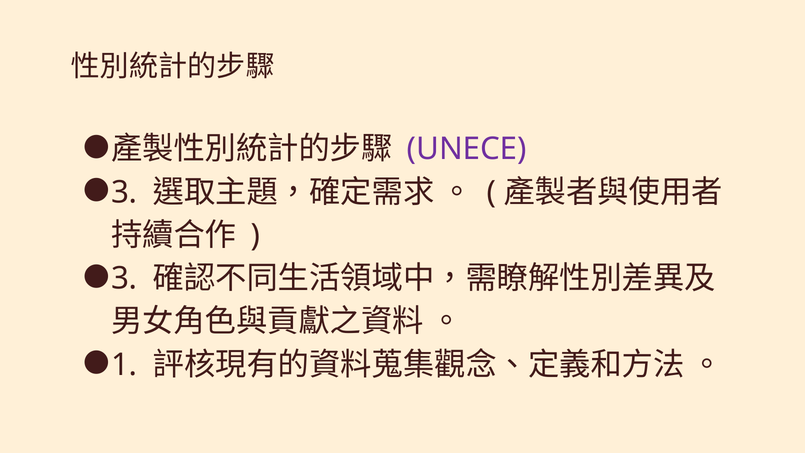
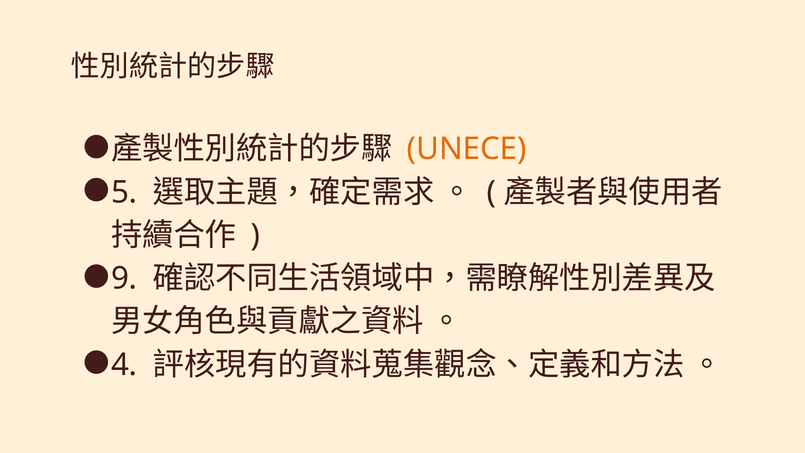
UNECE colour: purple -> orange (467, 149)
3: 3 -> 5 (124, 192)
3: 3 -> 9 (124, 278)
1: 1 -> 4 (124, 365)
